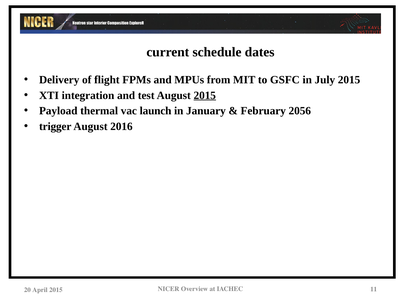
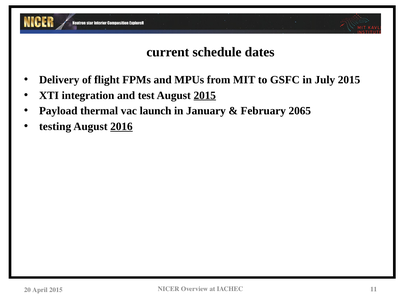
2056: 2056 -> 2065 (300, 111)
trigger: trigger -> testing (55, 126)
2016 underline: none -> present (121, 126)
